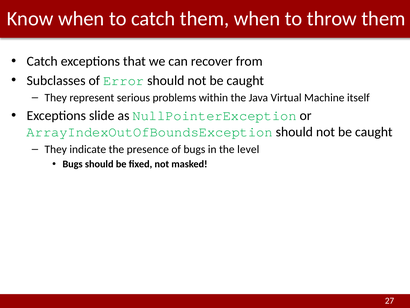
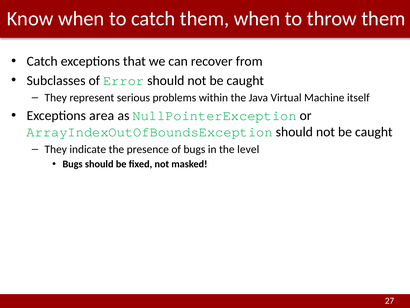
slide: slide -> area (102, 115)
